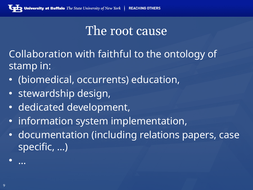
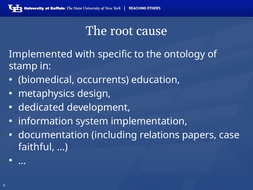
Collaboration: Collaboration -> Implemented (41, 54)
faithful: faithful -> specific (115, 54)
stewardship: stewardship -> metaphysics (47, 94)
specific: specific -> faithful (36, 147)
